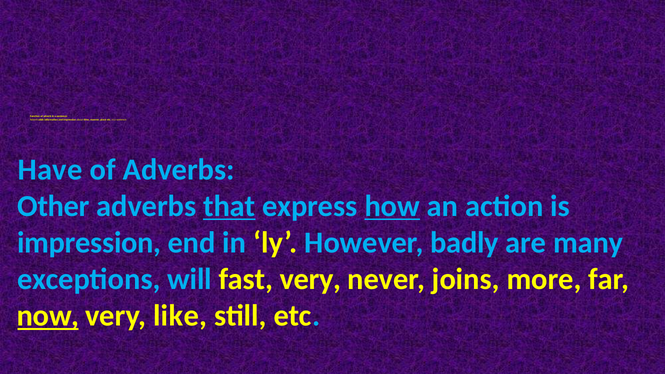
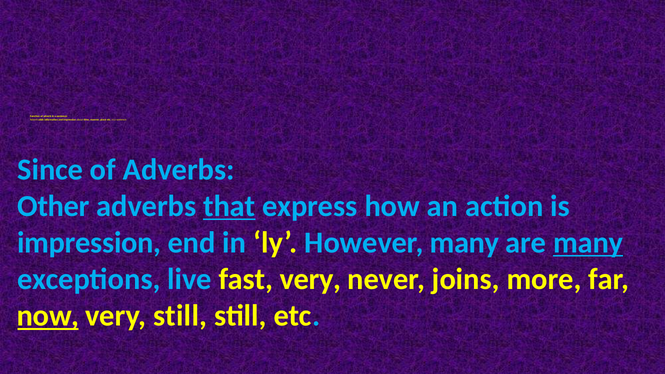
Have: Have -> Since (50, 170)
how underline: present -> none (392, 206)
However badly: badly -> many (465, 243)
many underline: none -> present (588, 243)
will: will -> live (190, 279)
very like: like -> still (180, 316)
